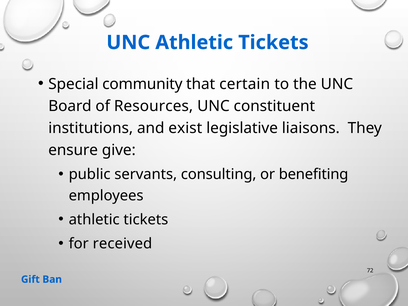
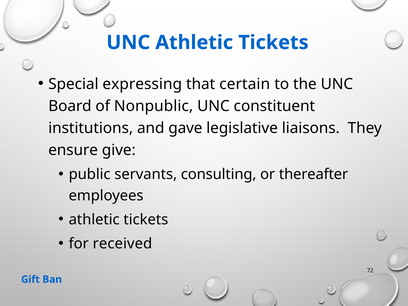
community: community -> expressing (142, 84)
Resources: Resources -> Nonpublic (154, 106)
exist: exist -> gave (185, 128)
benefiting: benefiting -> thereafter (314, 174)
